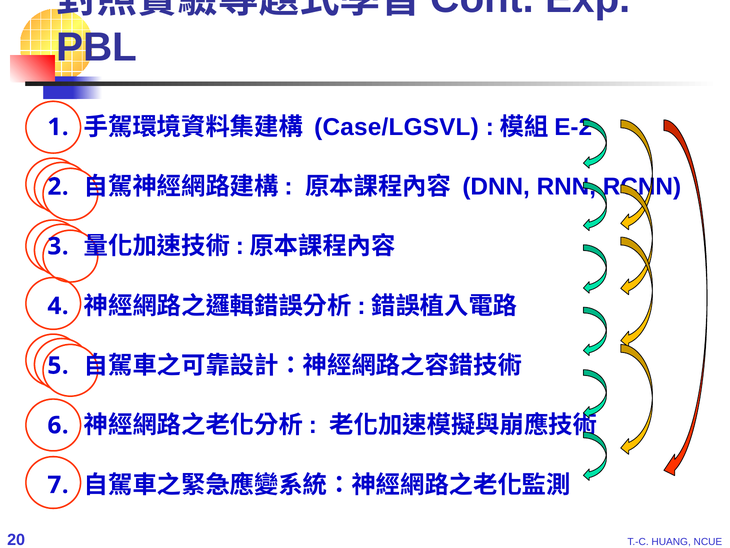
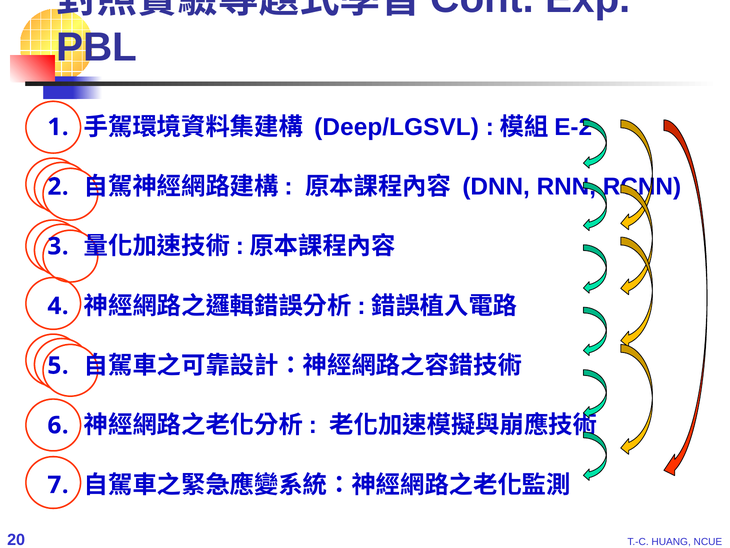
Case/LGSVL: Case/LGSVL -> Deep/LGSVL (397, 127)
